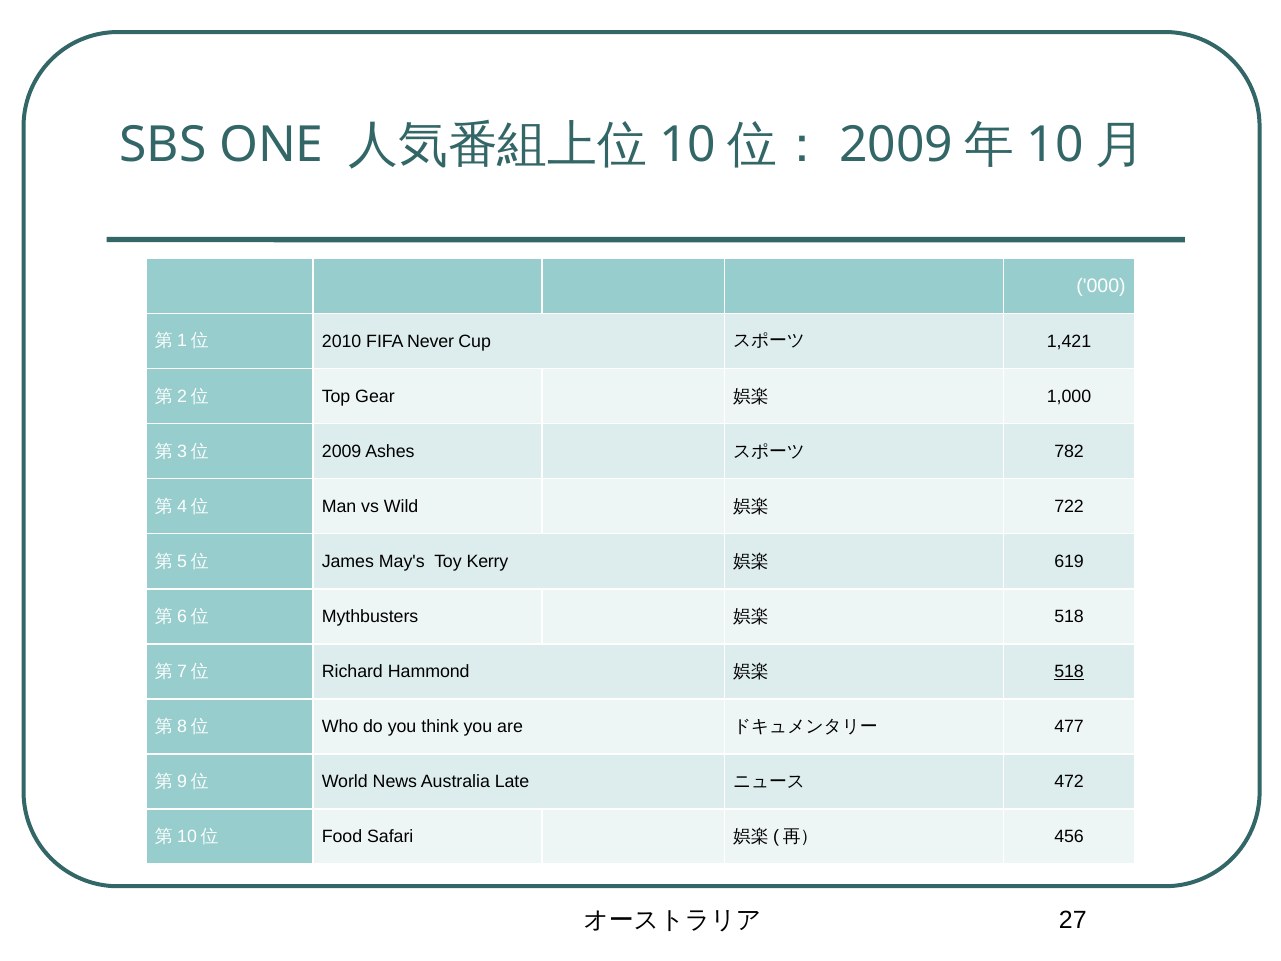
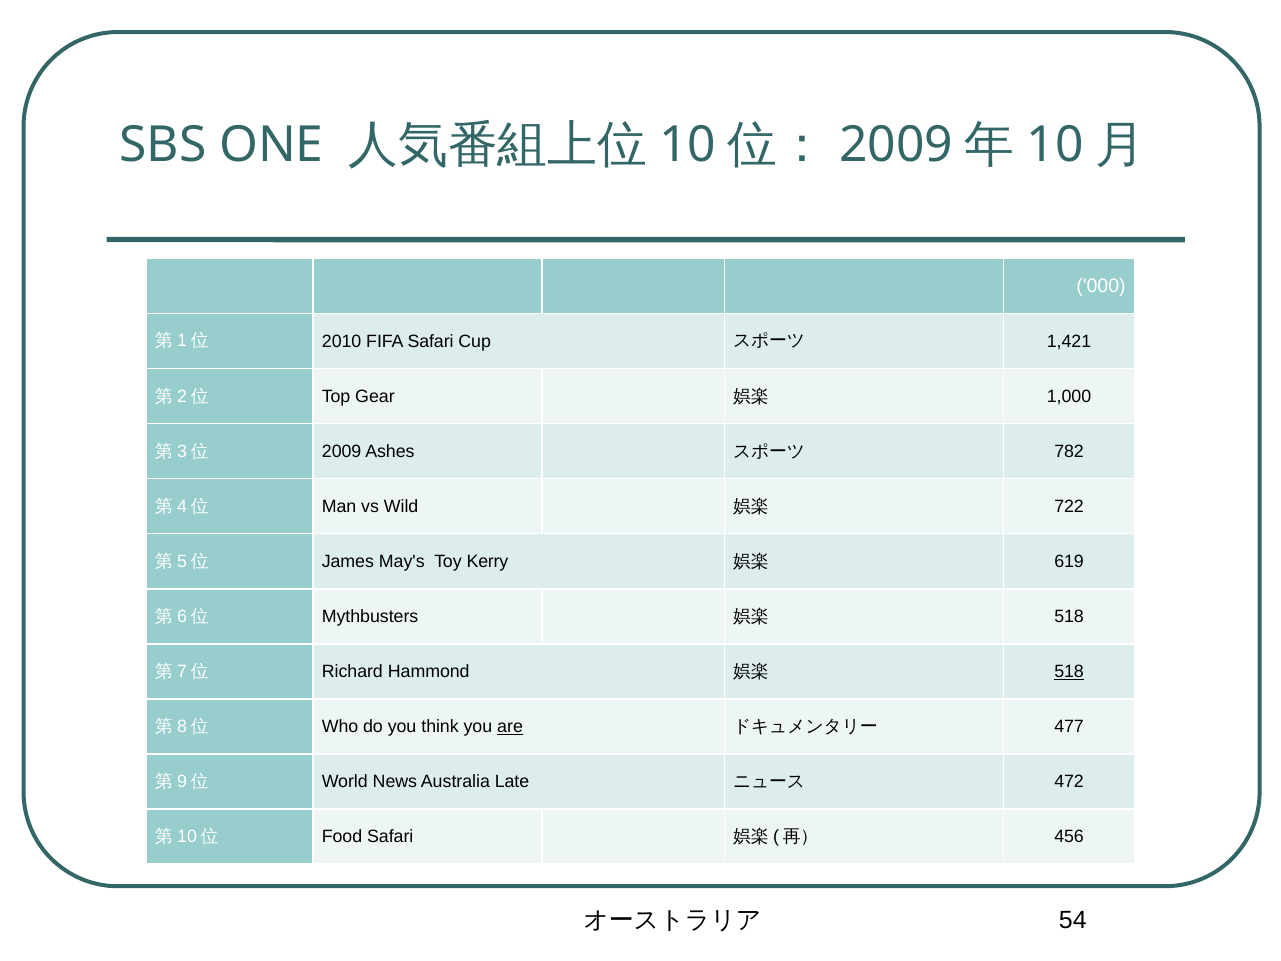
FIFA Never: Never -> Safari (431, 341)
are underline: none -> present (510, 726)
27: 27 -> 54 (1073, 920)
